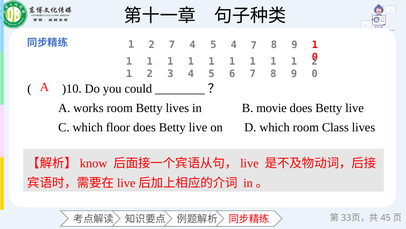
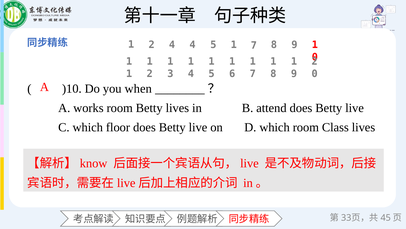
2 7: 7 -> 4 (172, 45)
4 5 4: 4 -> 1 (234, 45)
could: could -> when (138, 88)
movie: movie -> attend (271, 108)
